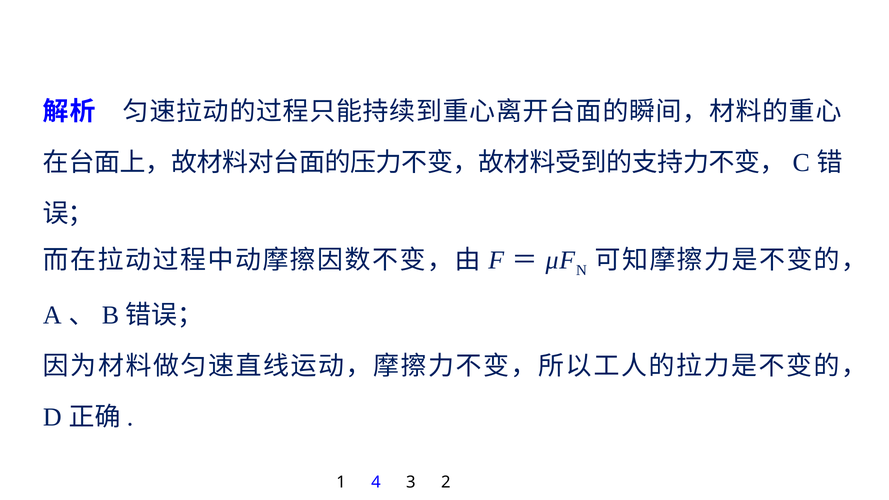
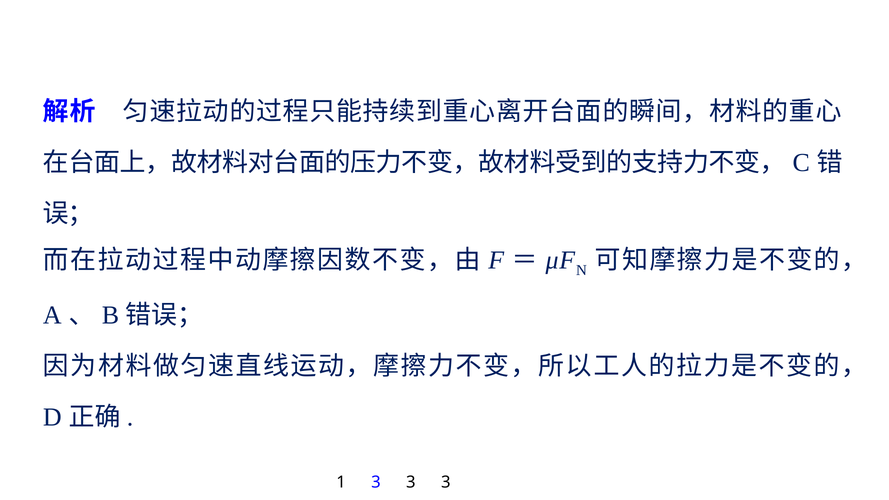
1 4: 4 -> 3 (376, 482)
2: 2 -> 3 (446, 482)
